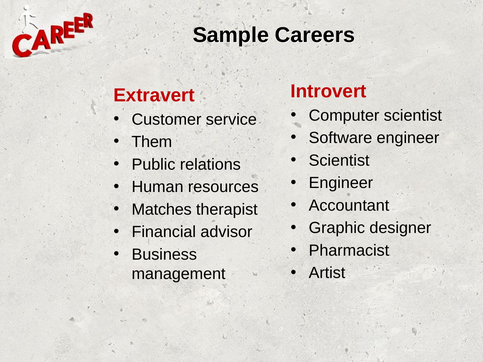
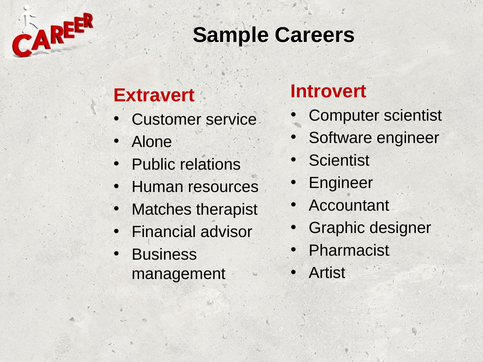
Them: Them -> Alone (152, 142)
